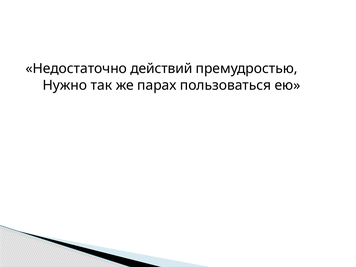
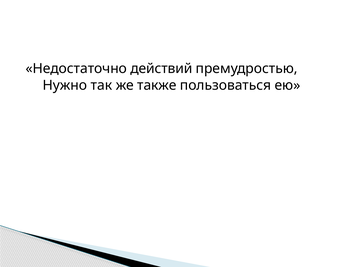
парах: парах -> также (157, 85)
